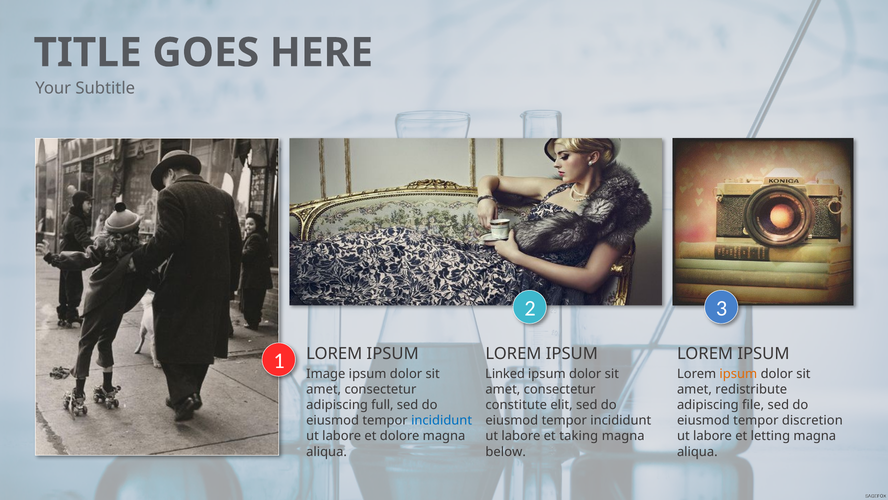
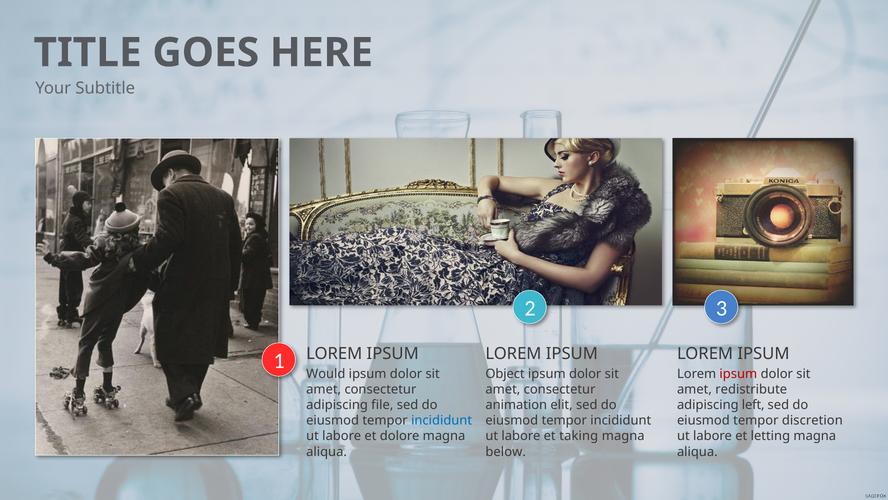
Image: Image -> Would (326, 374)
Linked: Linked -> Object (505, 374)
ipsum colour: orange -> red (738, 374)
full: full -> file (382, 405)
constitute: constitute -> animation (516, 405)
file: file -> left (753, 405)
